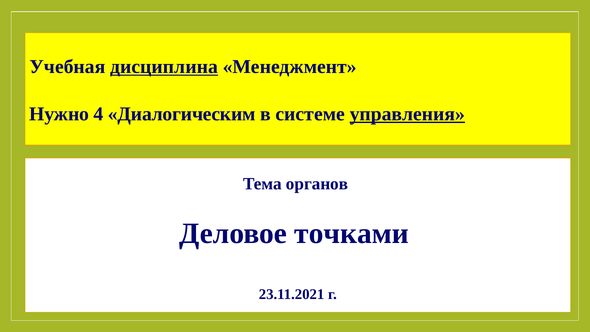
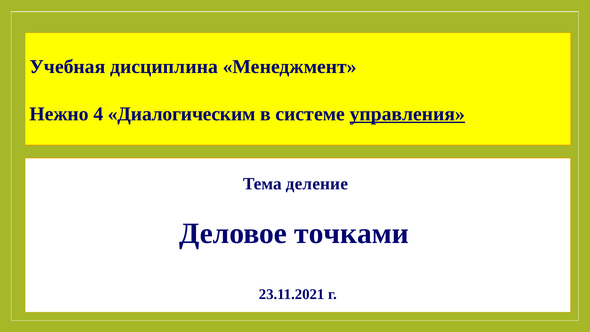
дисциплина underline: present -> none (164, 67)
Нужно: Нужно -> Нежно (59, 114)
органов: органов -> деление (317, 184)
